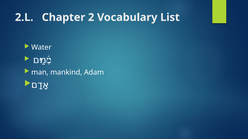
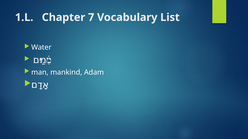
2.L: 2.L -> 1.L (24, 17)
2: 2 -> 7 (91, 17)
